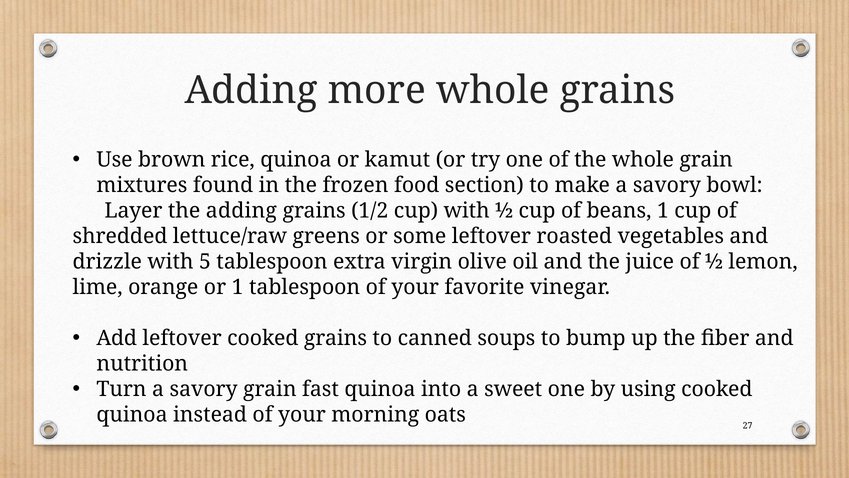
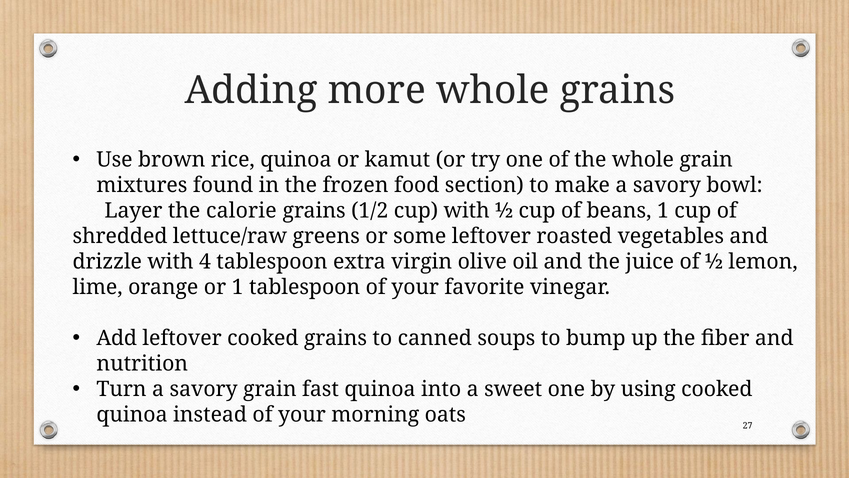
the adding: adding -> calorie (241, 211)
5: 5 -> 4 (205, 262)
